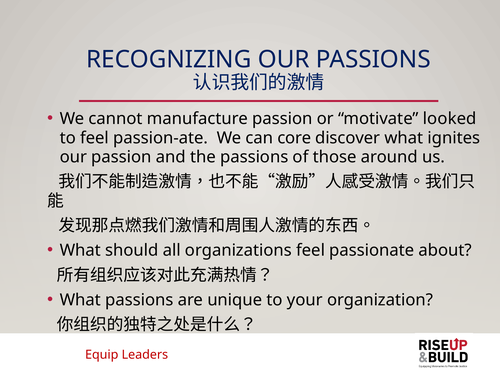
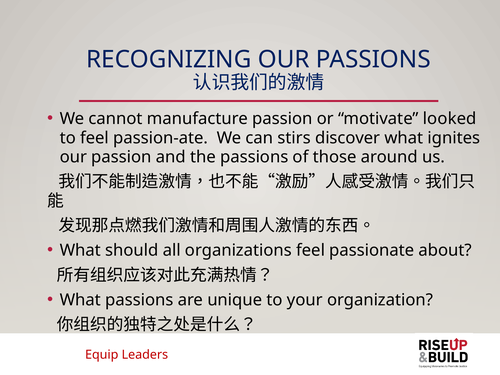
core: core -> stirs (294, 138)
